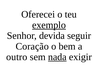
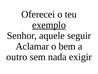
devida: devida -> aquele (52, 35)
Coração: Coração -> Aclamar (32, 46)
nada underline: present -> none (57, 57)
